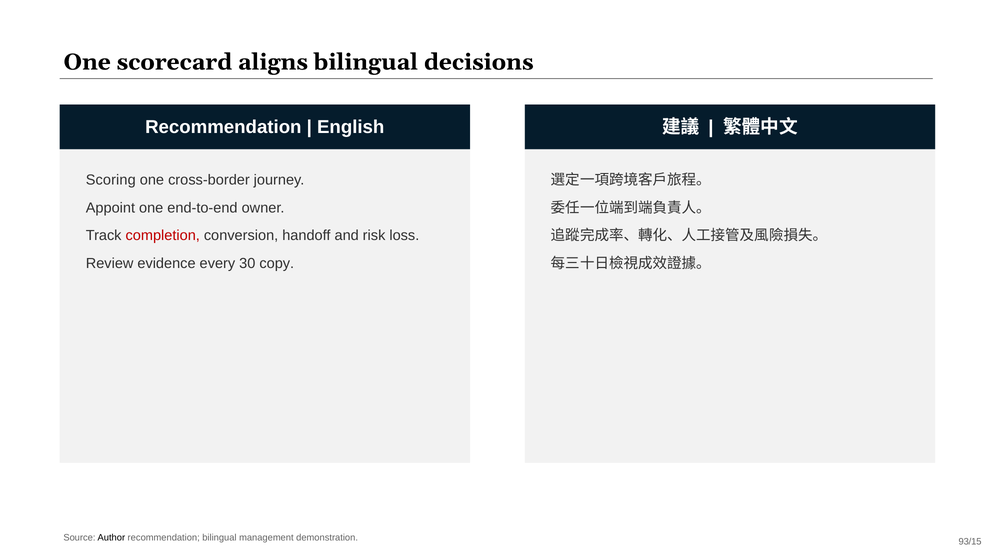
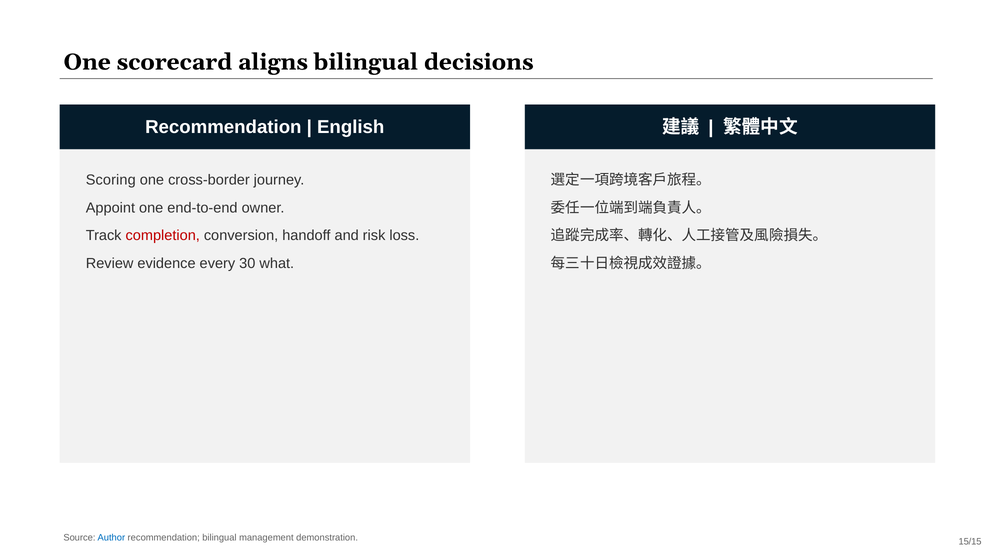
copy: copy -> what (277, 263)
Author colour: black -> blue (111, 537)
93/15: 93/15 -> 15/15 (970, 541)
